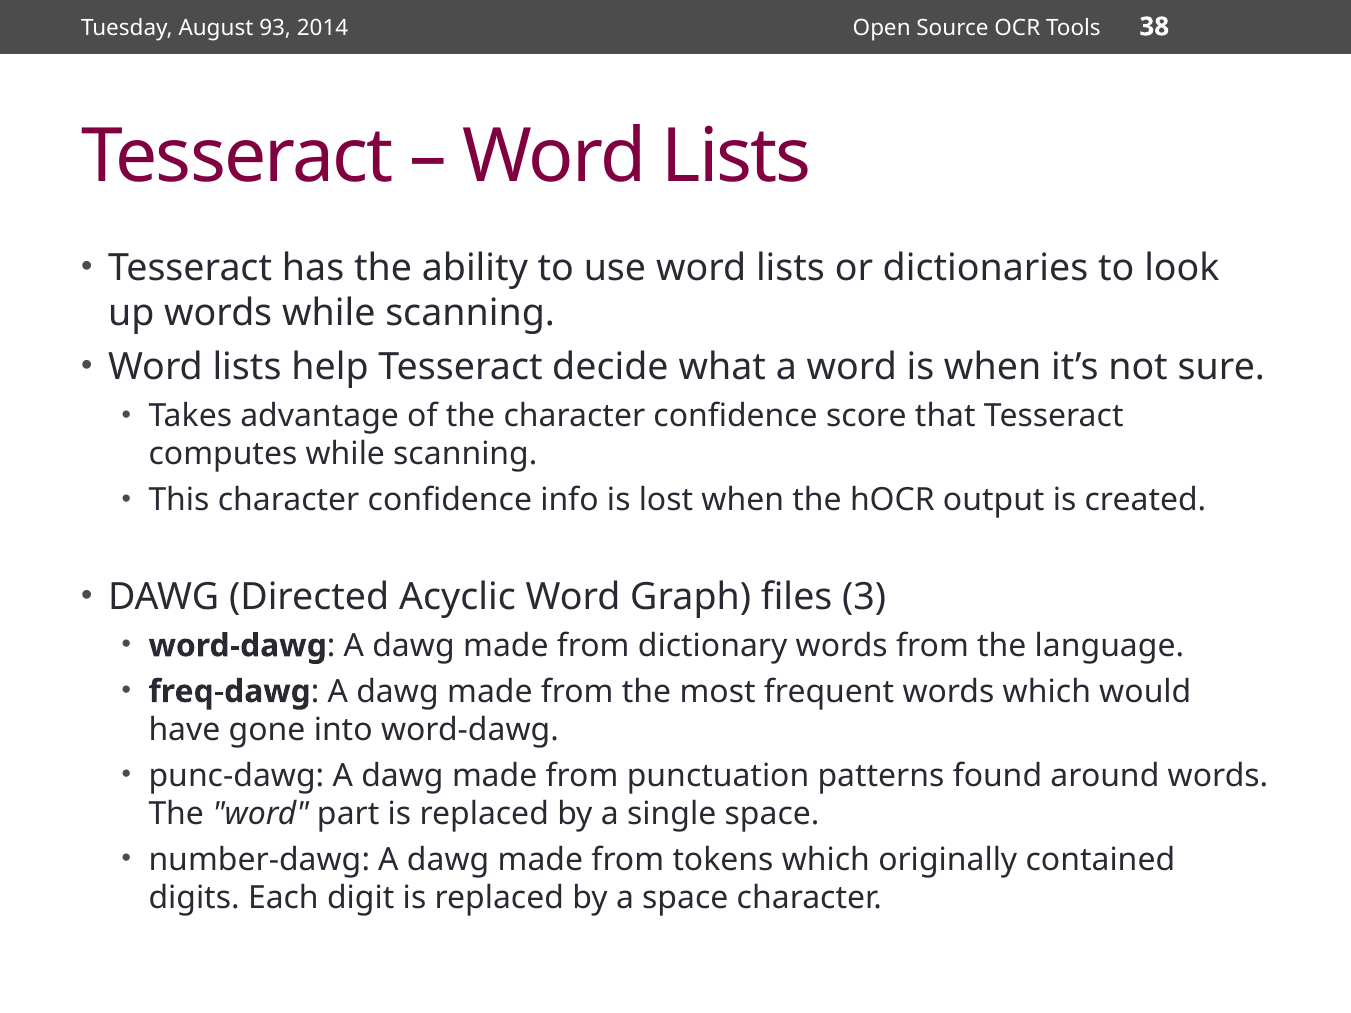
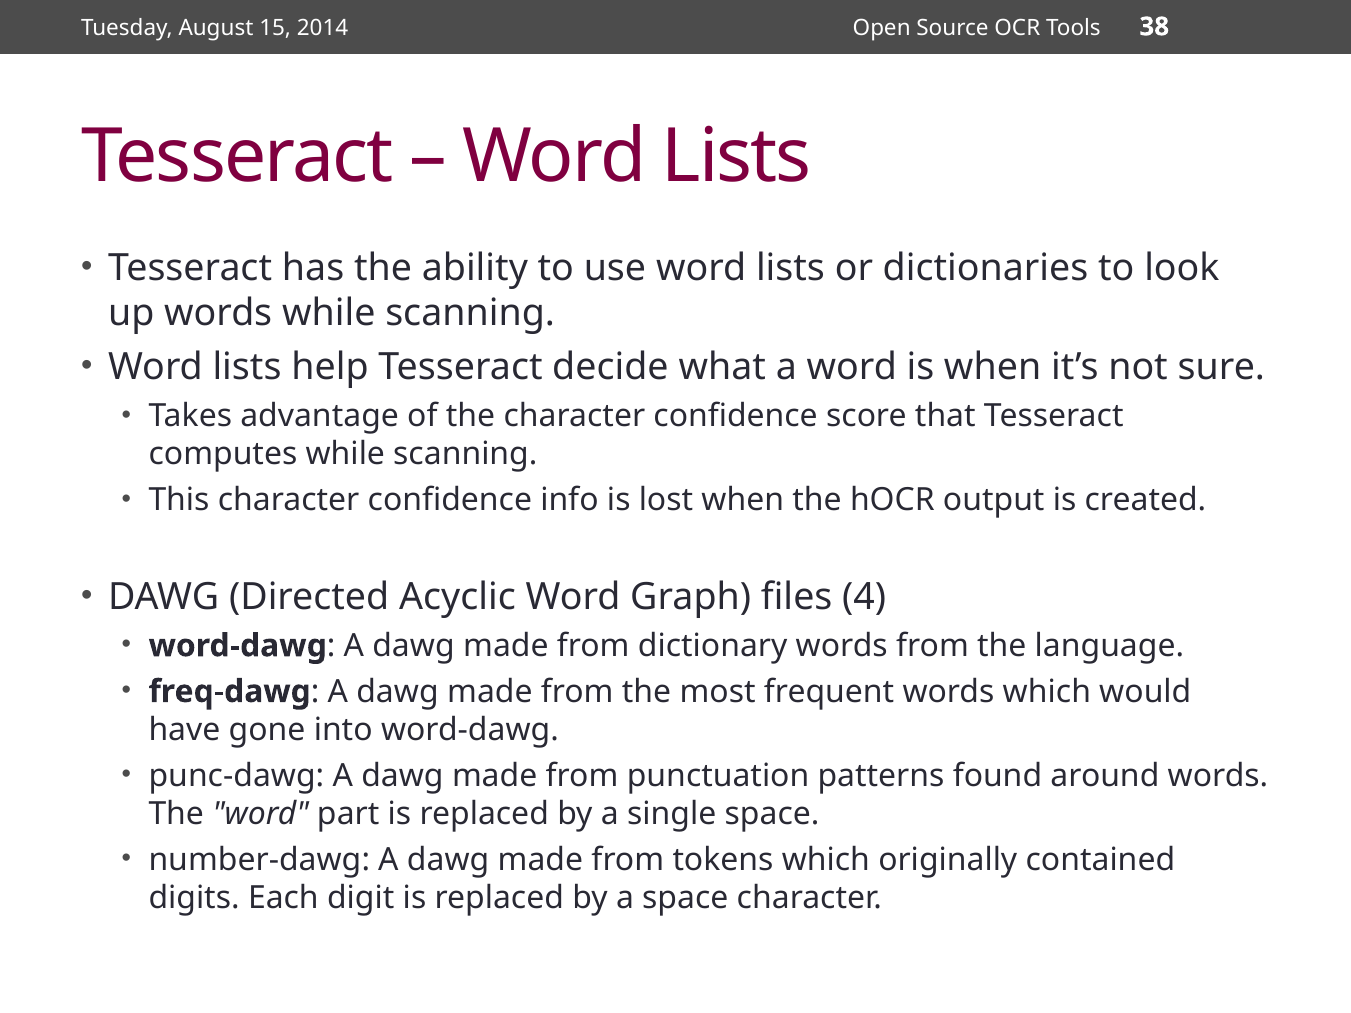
93: 93 -> 15 (275, 29)
3: 3 -> 4 (864, 597)
